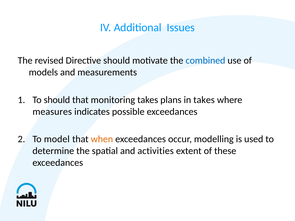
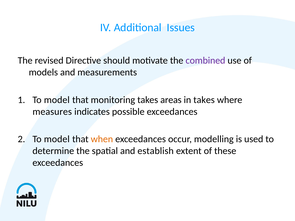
combined colour: blue -> purple (205, 61)
should: should -> model (57, 100)
plans: plans -> areas (171, 100)
activities: activities -> establish (156, 151)
